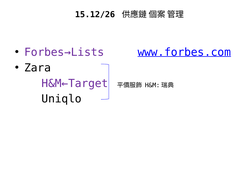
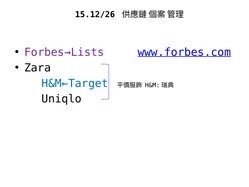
H&M←Target colour: purple -> blue (75, 83)
